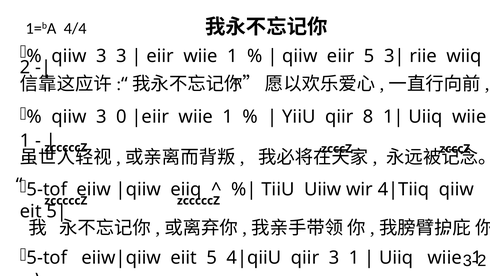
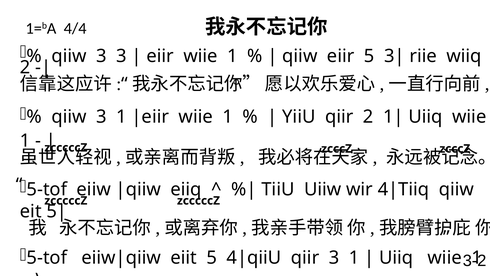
qiiw 3 0: 0 -> 1 (121, 116)
qiir 8: 8 -> 2 (368, 116)
